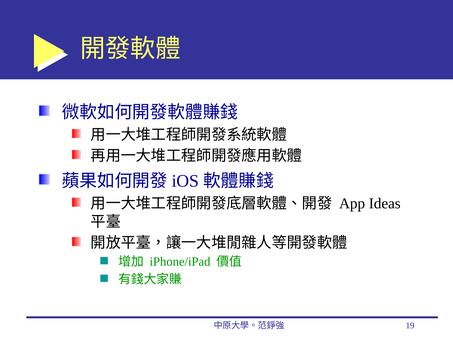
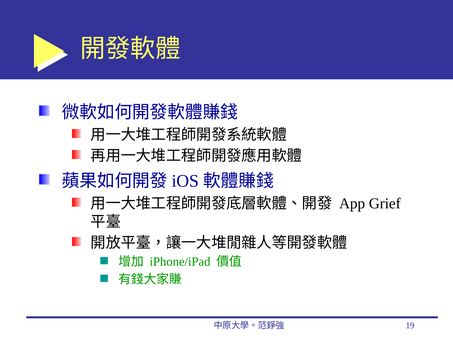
Ideas: Ideas -> Grief (385, 203)
